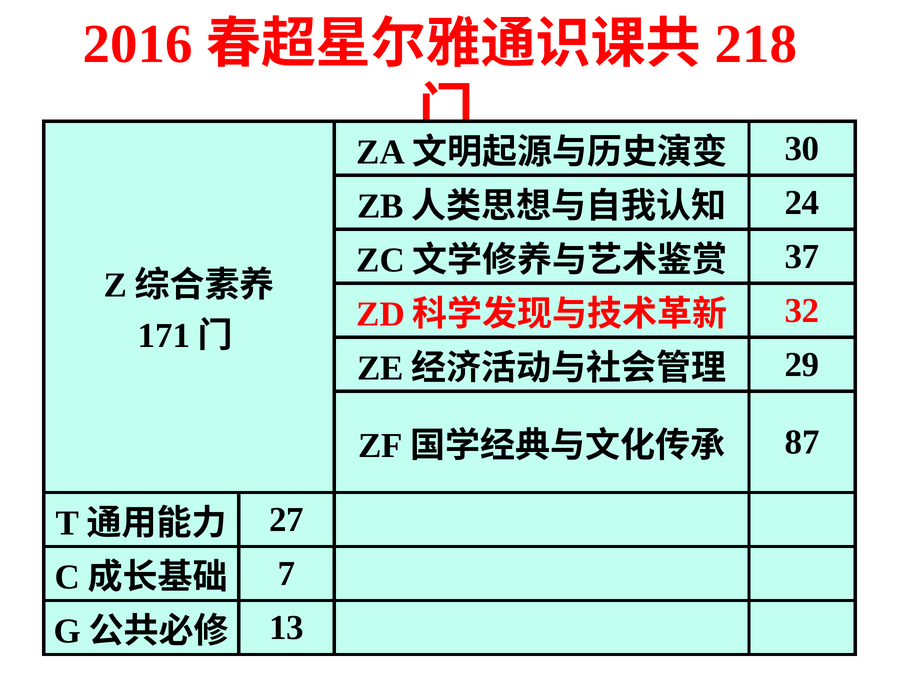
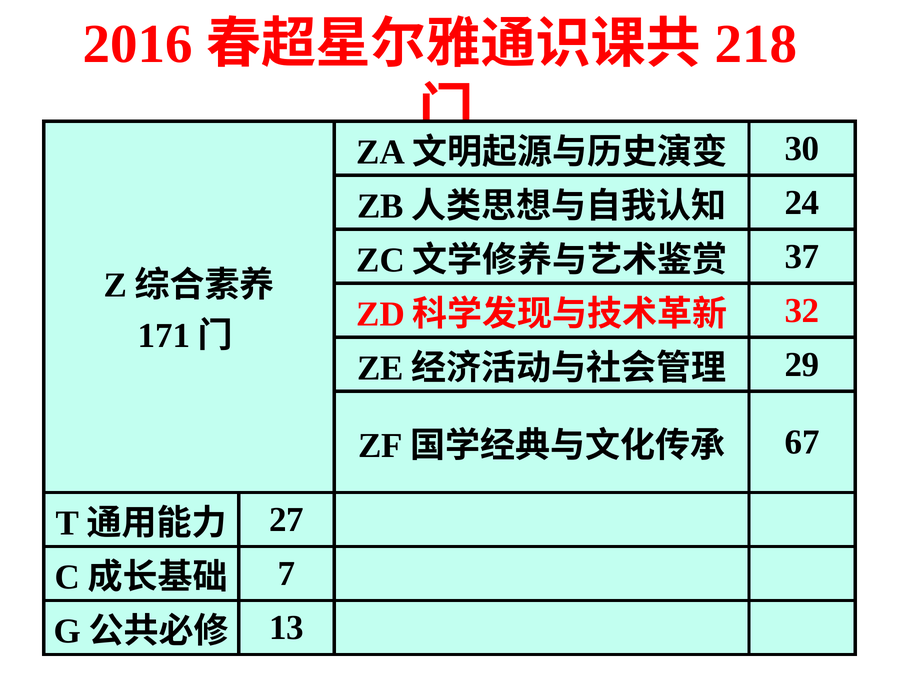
87: 87 -> 67 (802, 442)
